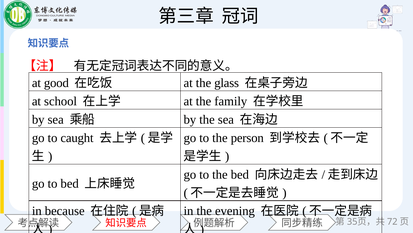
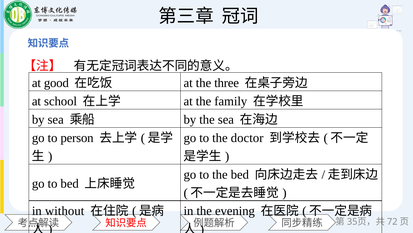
glass: glass -> three (227, 83)
caught: caught -> person (77, 138)
person: person -> doctor (247, 138)
because: because -> without (65, 211)
